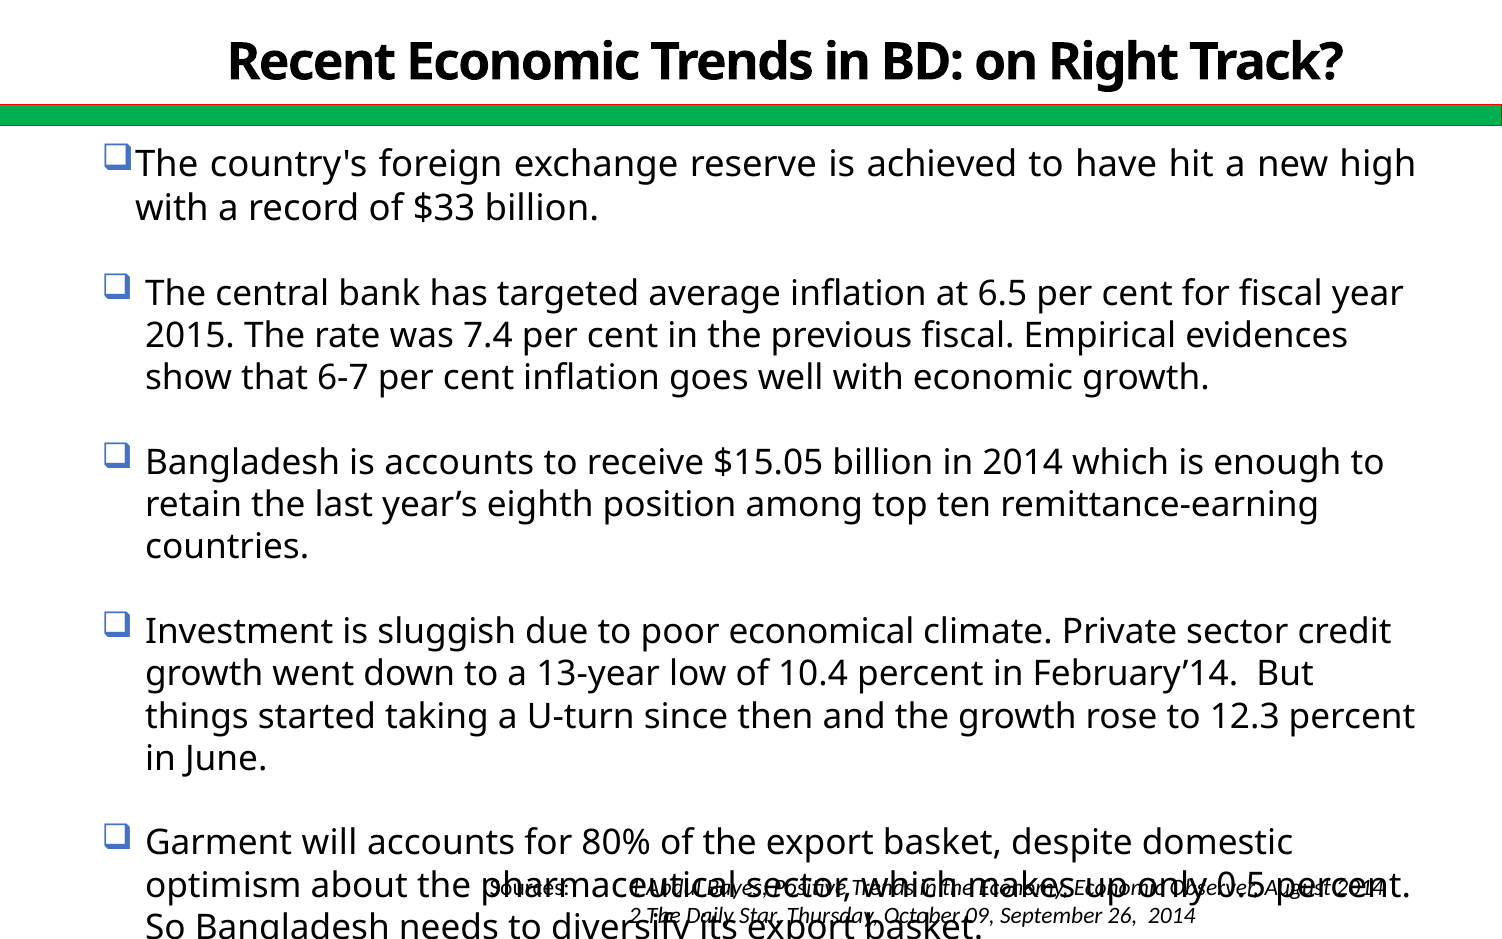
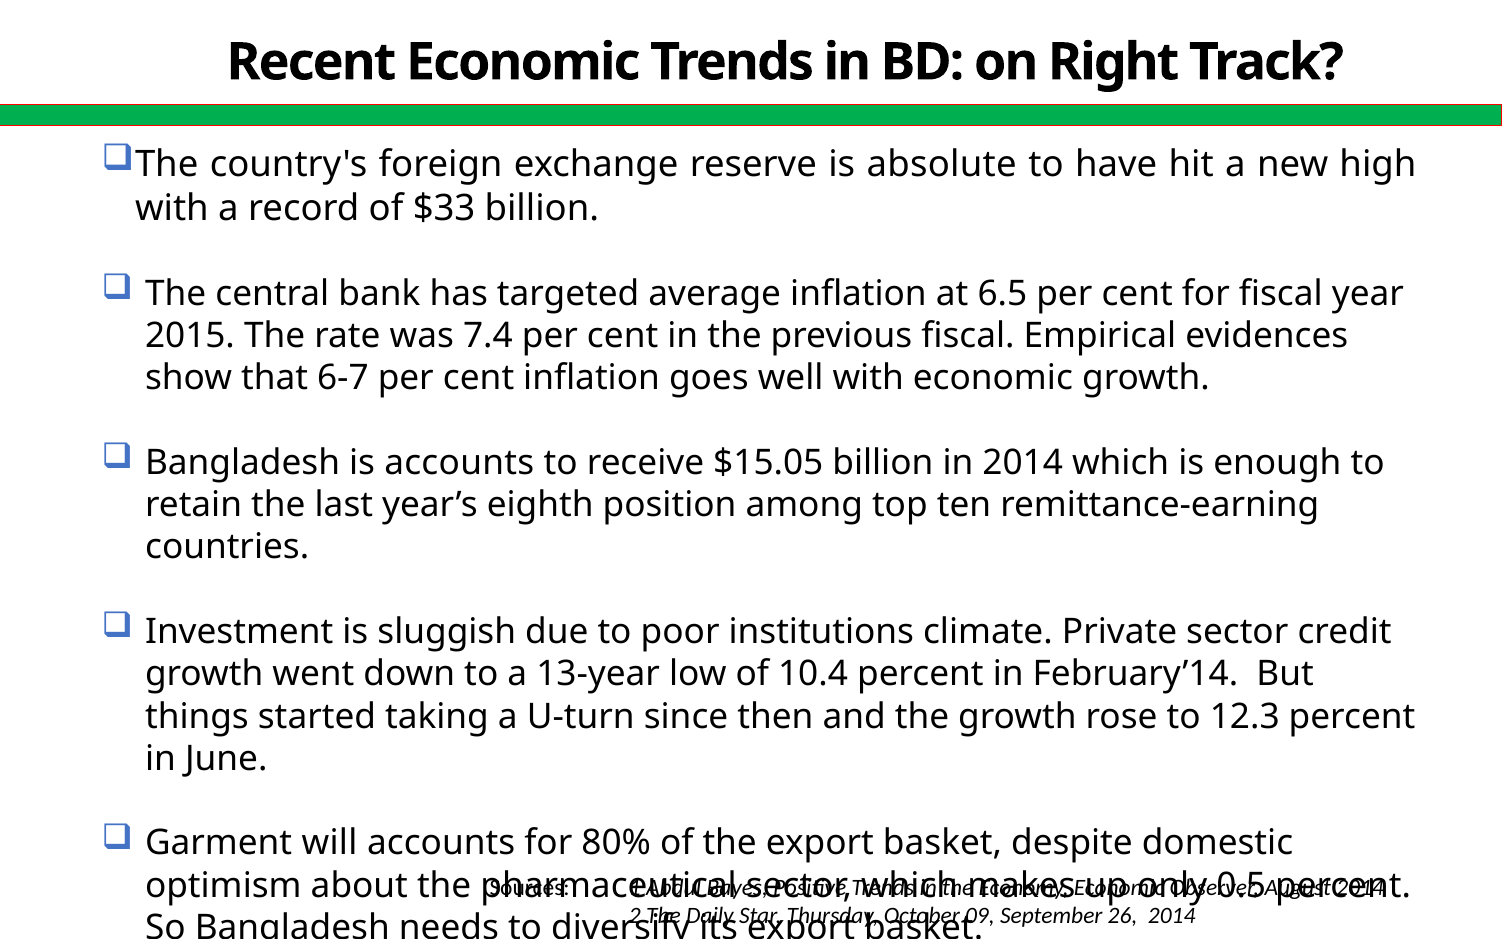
achieved: achieved -> absolute (942, 164)
economical: economical -> institutions (821, 632)
